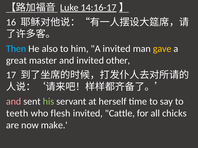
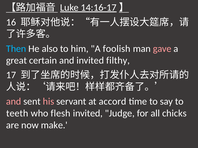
A invited: invited -> foolish (117, 49)
gave colour: yellow -> pink (162, 49)
master: master -> certain (43, 61)
other: other -> filthy (118, 61)
his colour: light green -> pink (49, 102)
herself: herself -> accord (113, 102)
Cattle: Cattle -> Judge (120, 114)
